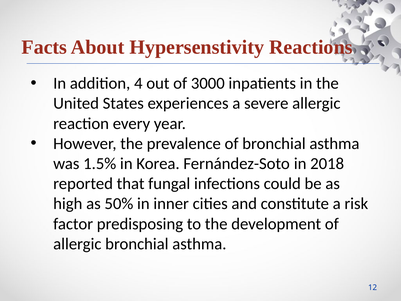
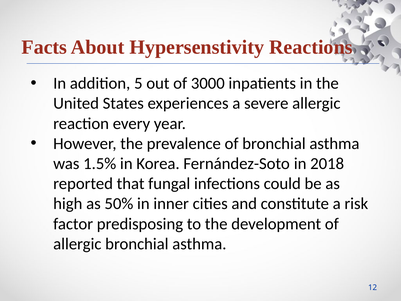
4: 4 -> 5 (138, 83)
